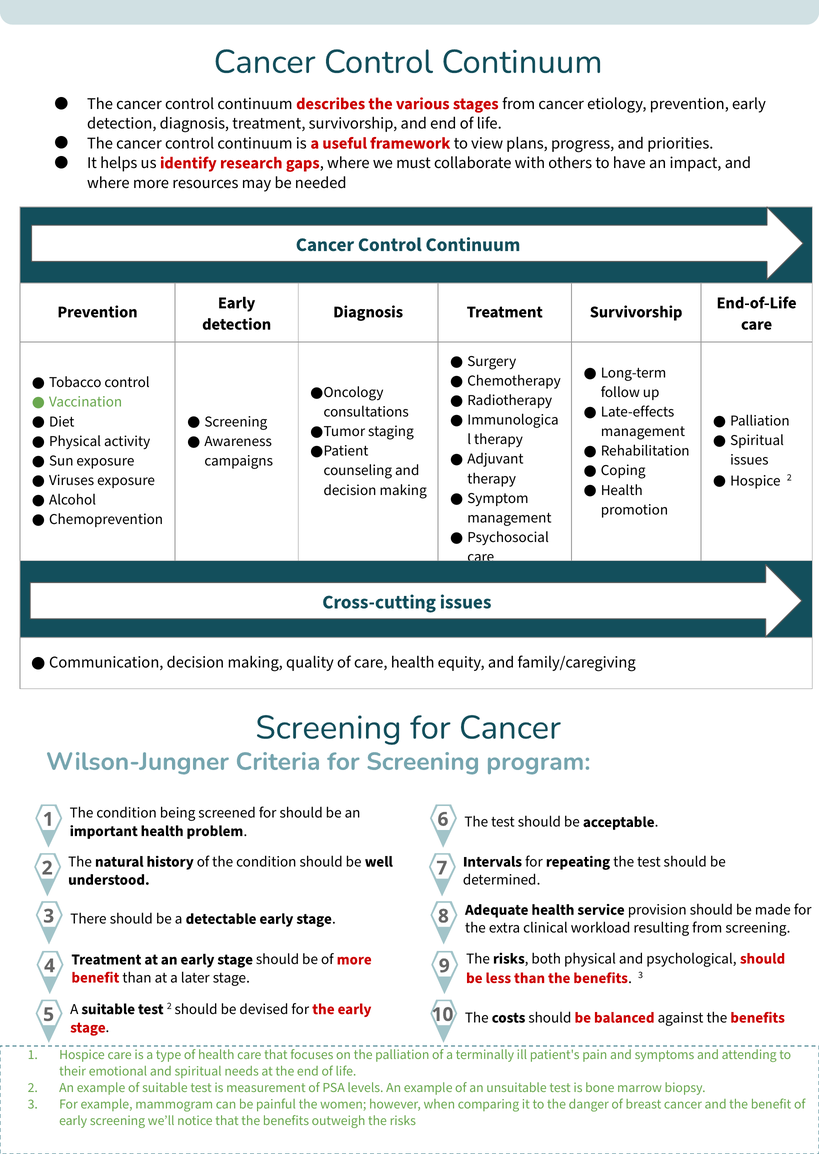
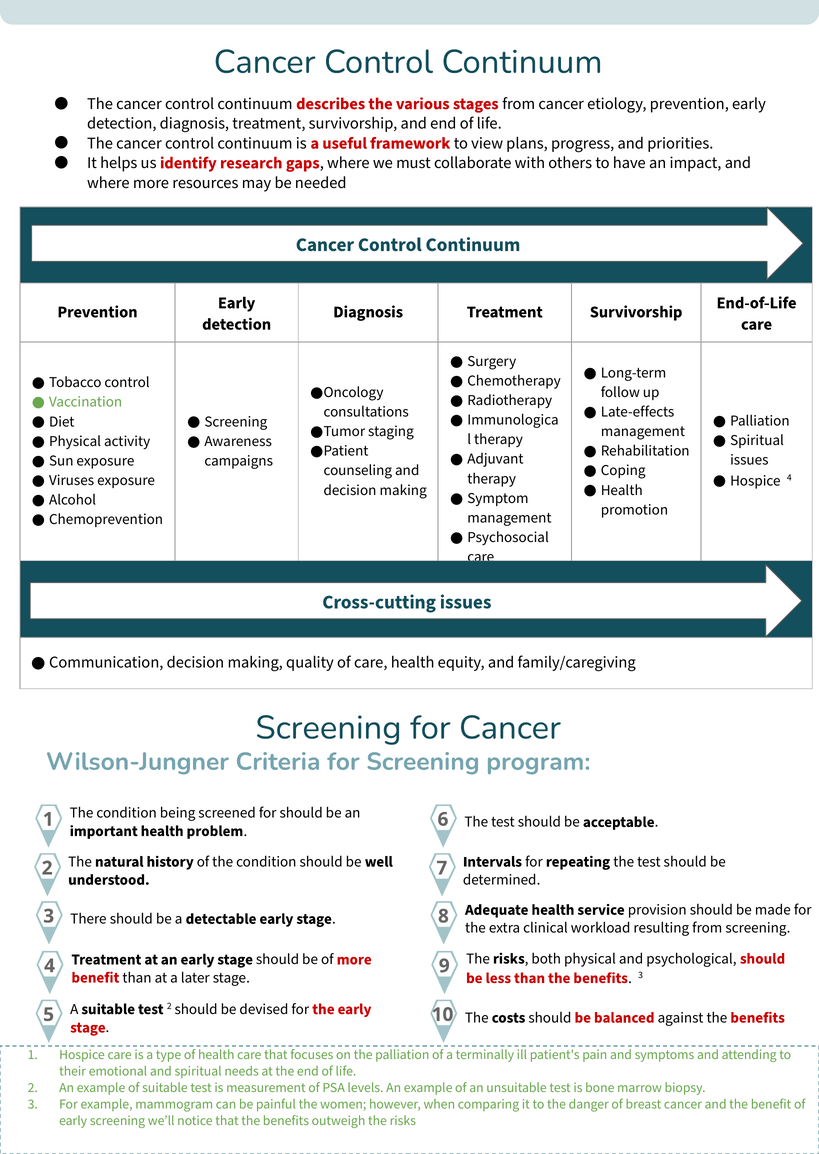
Hospice 2: 2 -> 4 (789, 478)
